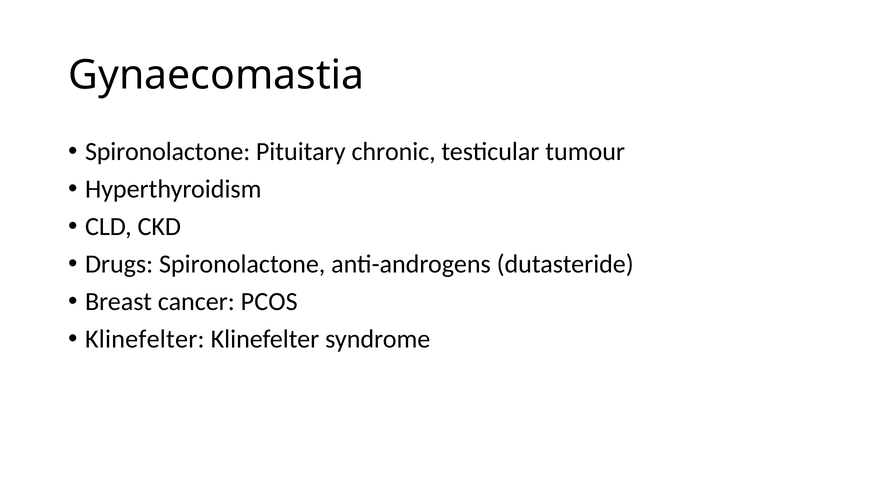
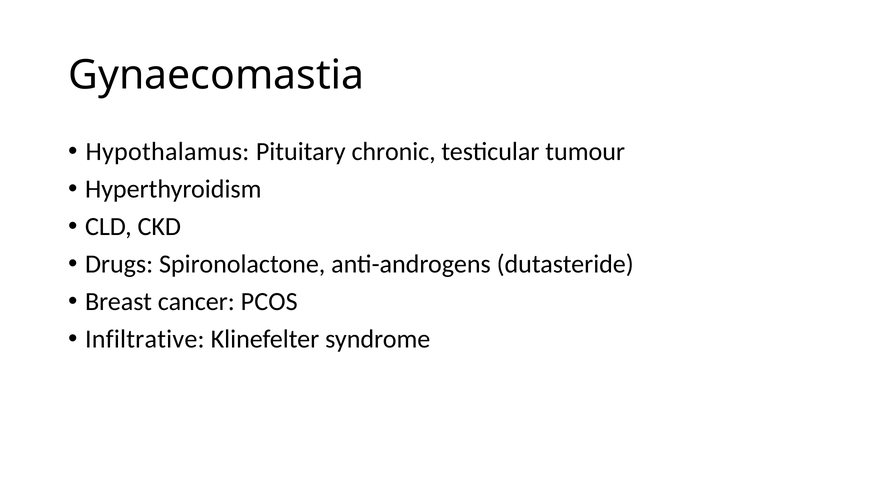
Spironolactone: Spironolactone -> Hypothalamus (167, 151)
Klinefelter: Klinefelter -> Infiltrative (145, 339)
